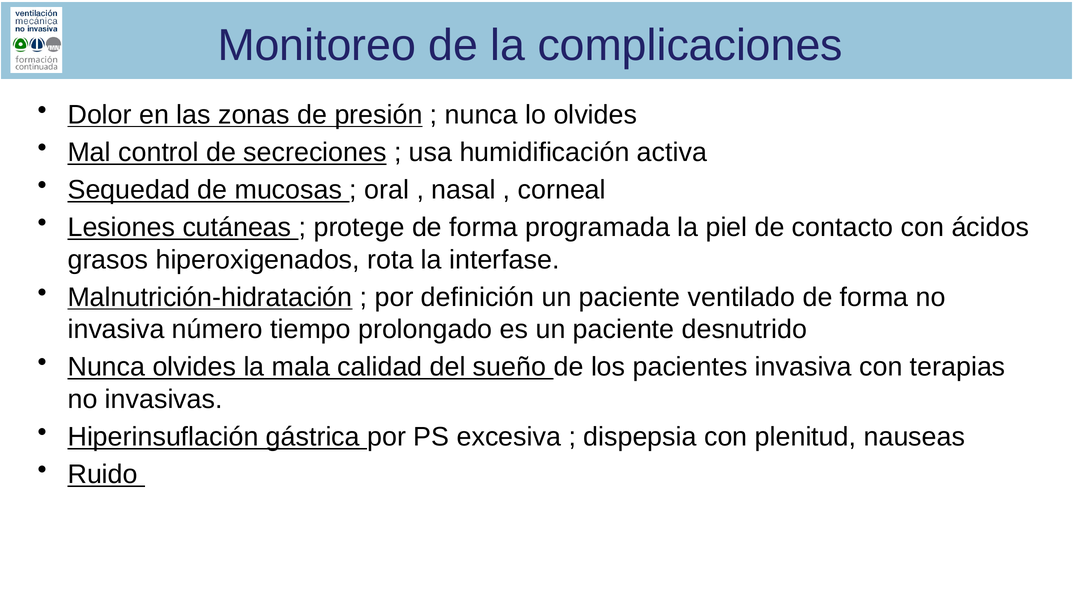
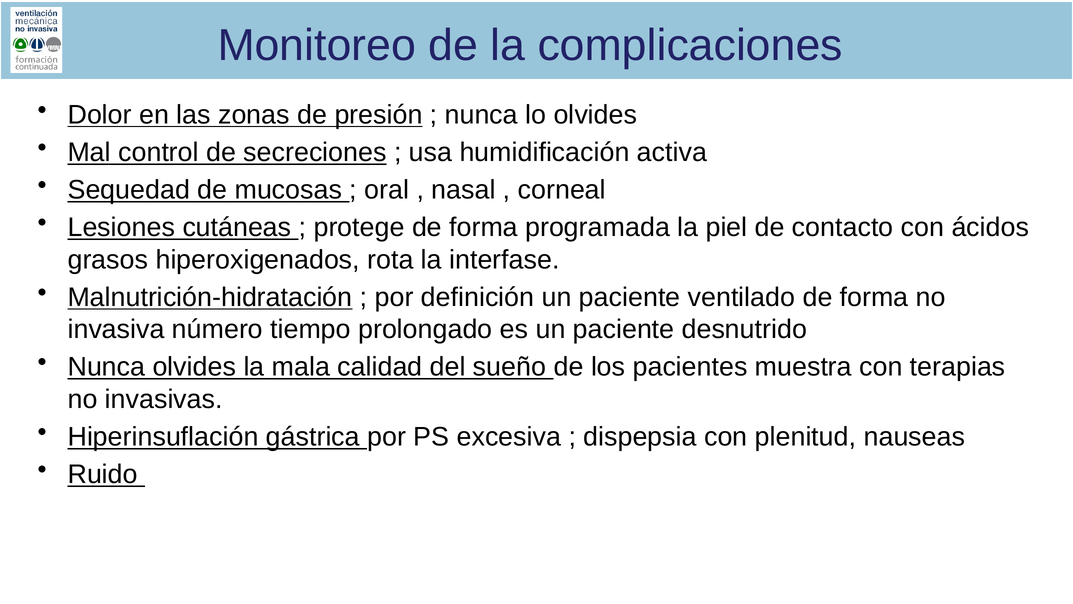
pacientes invasiva: invasiva -> muestra (803, 367)
